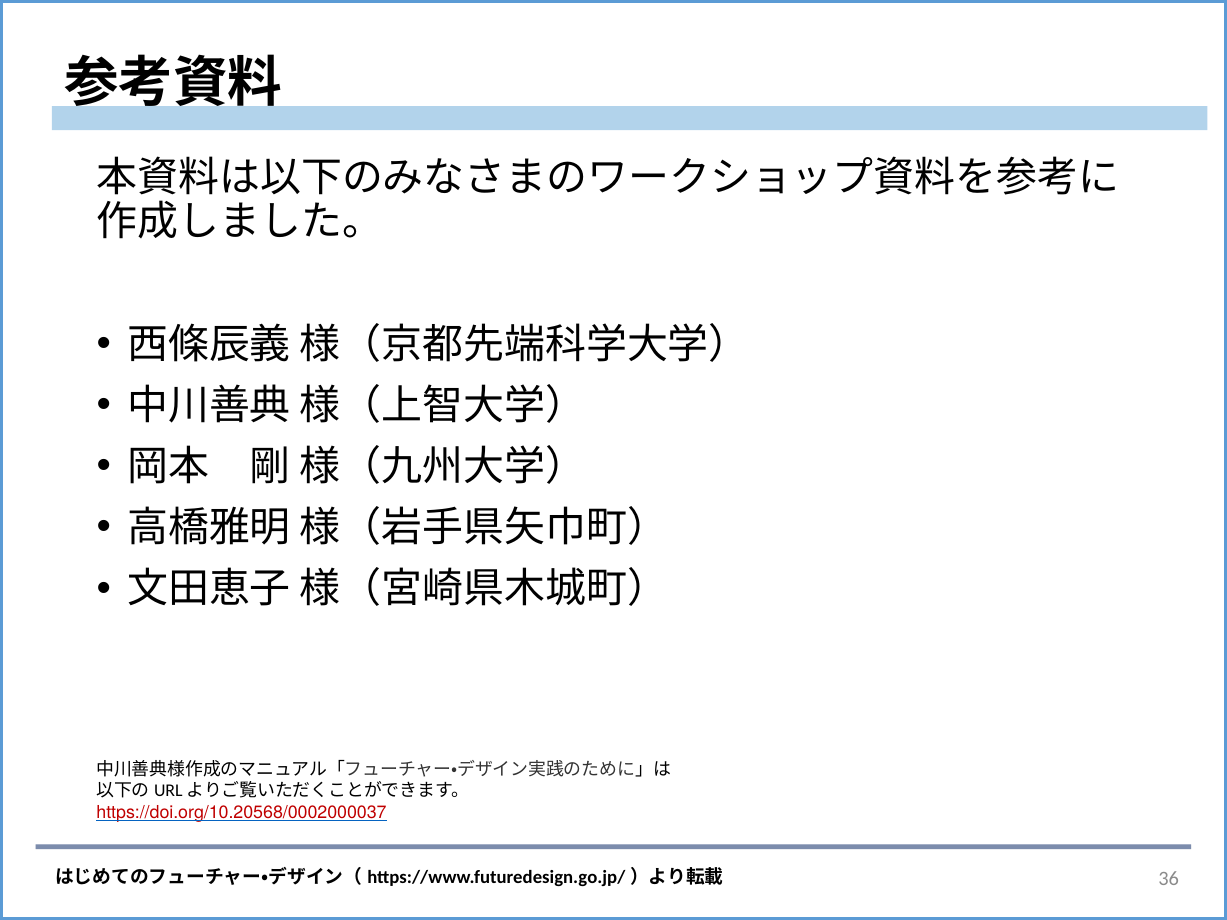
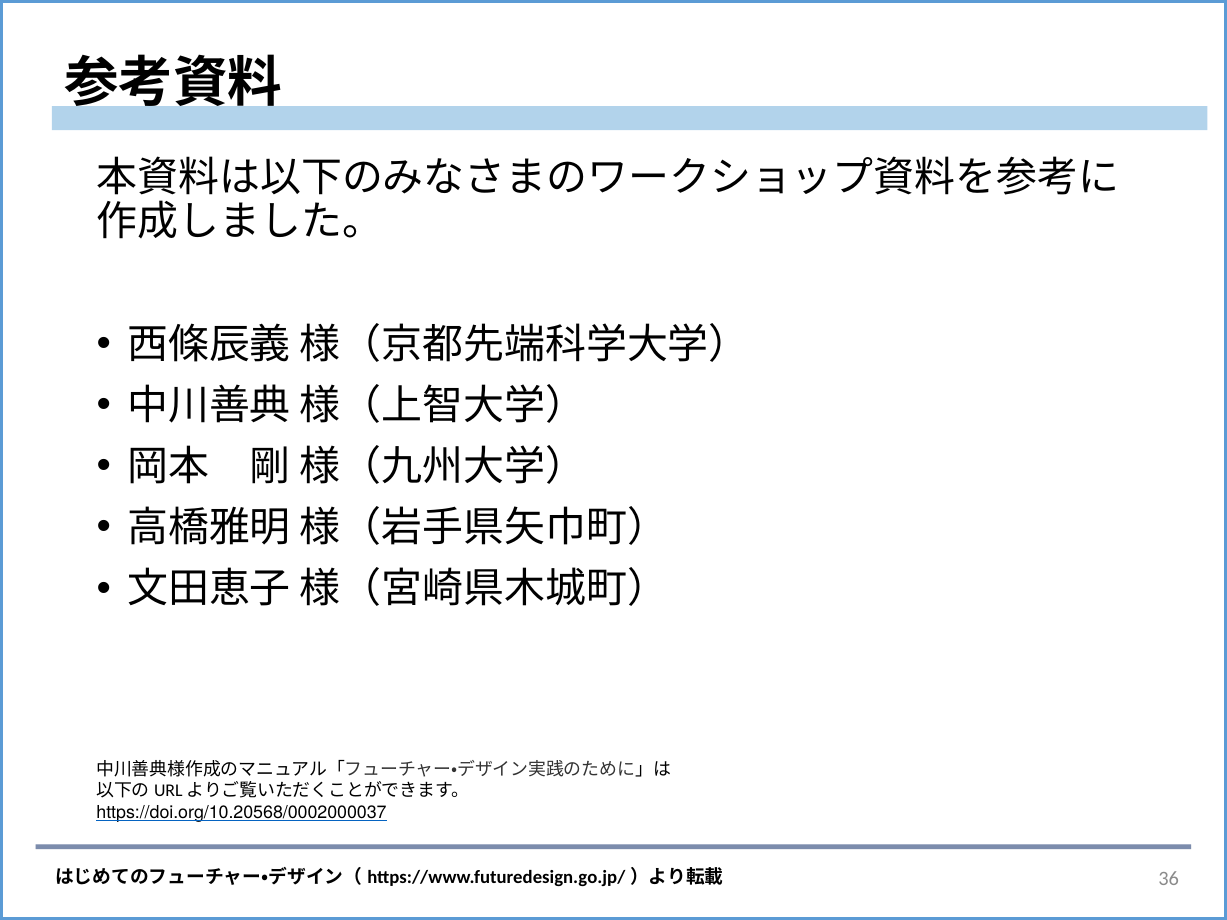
https://doi.org/10.20568/0002000037 colour: red -> black (242, 813)
